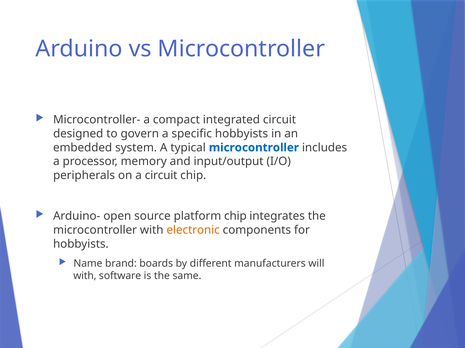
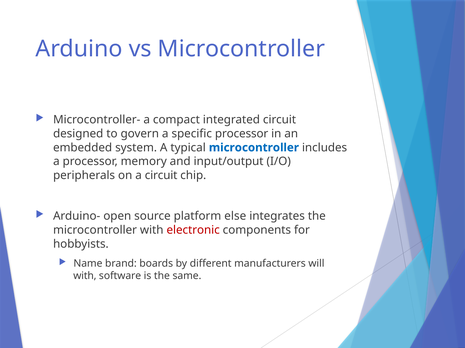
specific hobbyists: hobbyists -> processor (242, 134)
platform chip: chip -> else (235, 217)
electronic colour: orange -> red (193, 231)
